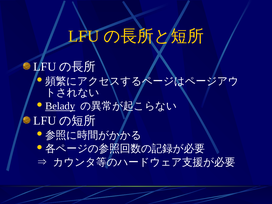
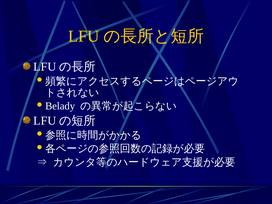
Belady underline: present -> none (60, 106)
